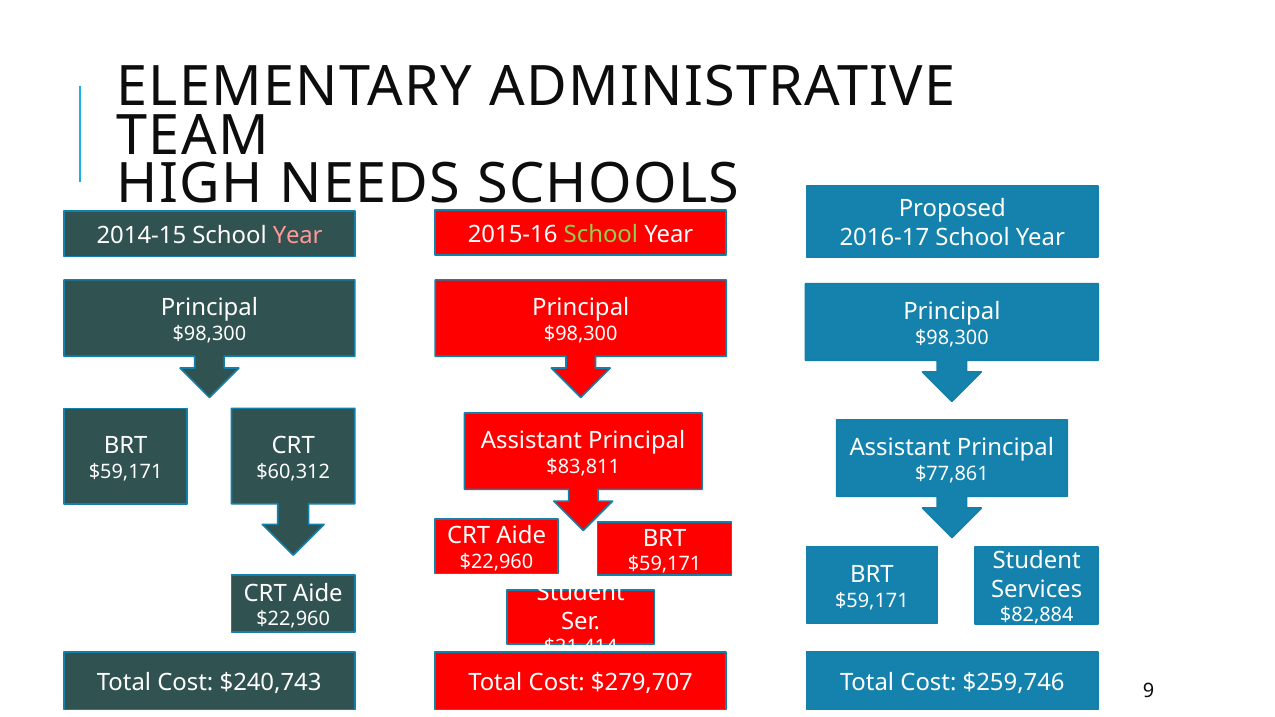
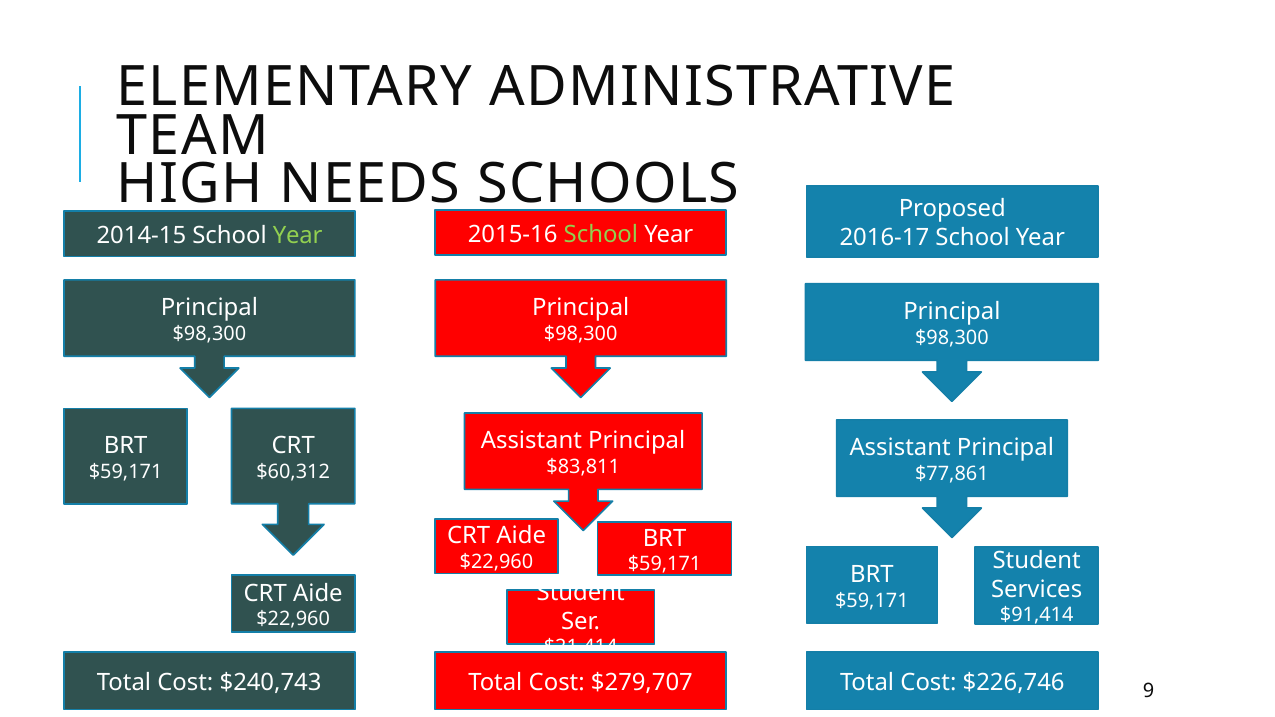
Year colour: pink -> light green (298, 236)
$82,884: $82,884 -> $91,414 (1037, 615)
$259,746: $259,746 -> $226,746 (1014, 683)
